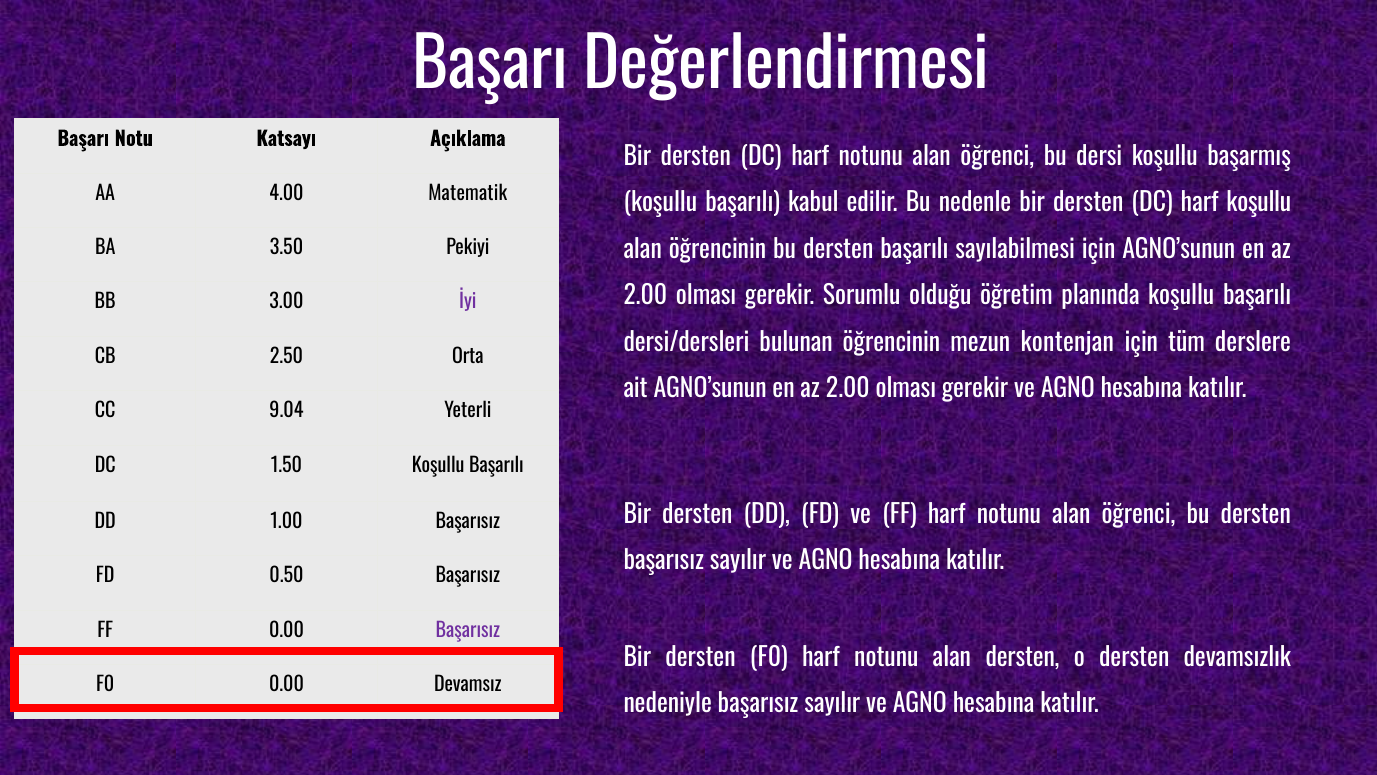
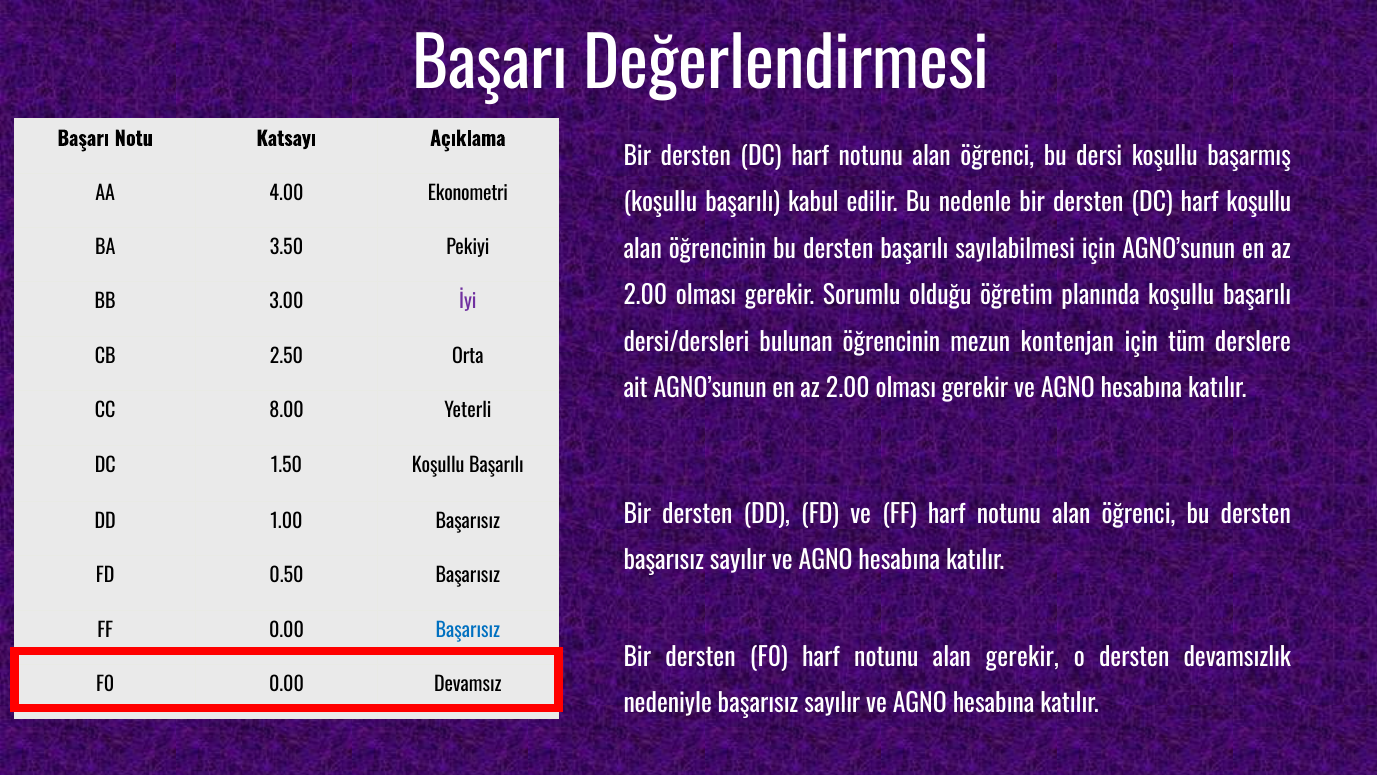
Matematik: Matematik -> Ekonometri (468, 193)
9.04: 9.04 -> 8.00 (287, 411)
Başarısız colour: purple -> blue (468, 630)
alan dersten: dersten -> gerekir (1022, 657)
